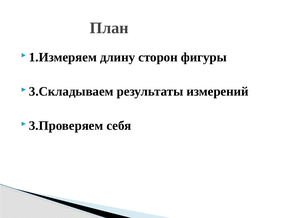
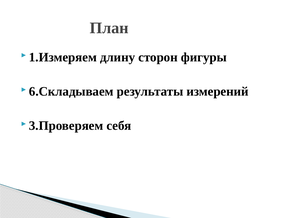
3.Складываем: 3.Складываем -> 6.Складываем (71, 91)
